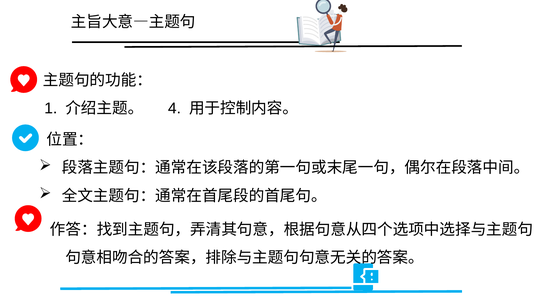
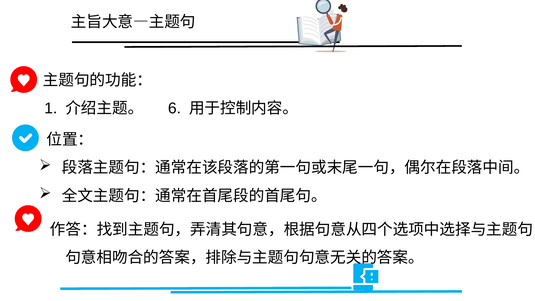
4: 4 -> 6 (174, 108)
